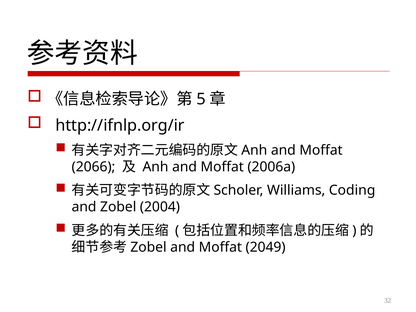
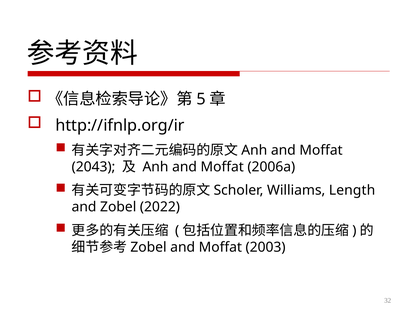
2066: 2066 -> 2043 (93, 167)
Coding: Coding -> Length (352, 190)
2004: 2004 -> 2022 (160, 207)
2049: 2049 -> 2003 (266, 247)
